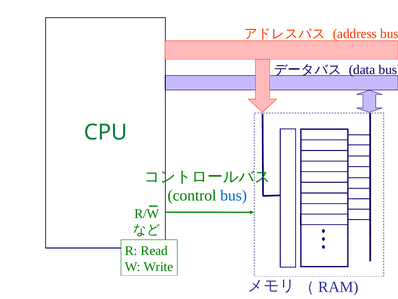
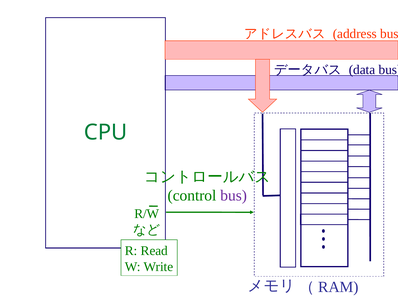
bus colour: blue -> purple (234, 195)
